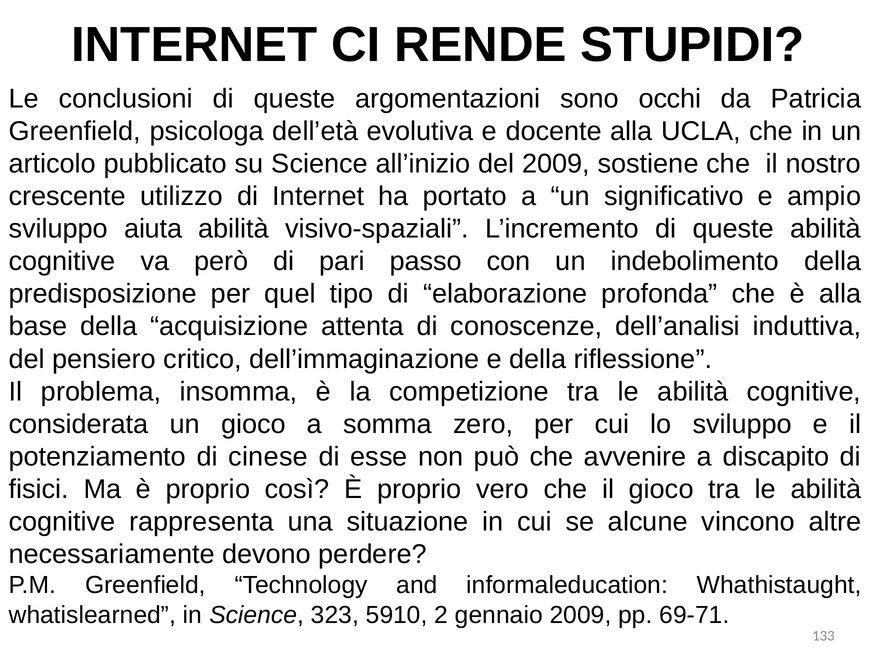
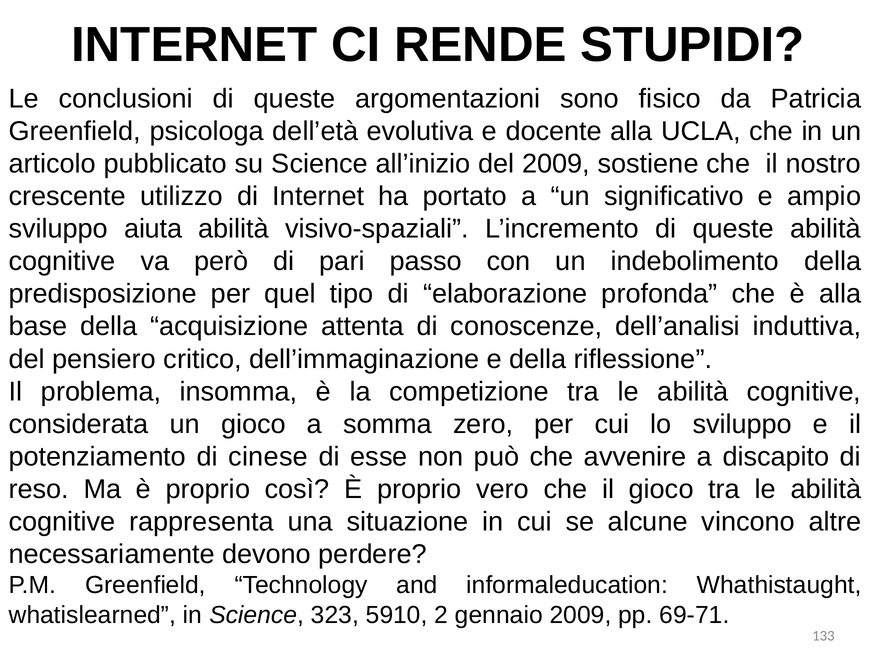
occhi: occhi -> fisico (670, 99)
fisici: fisici -> reso (39, 489)
